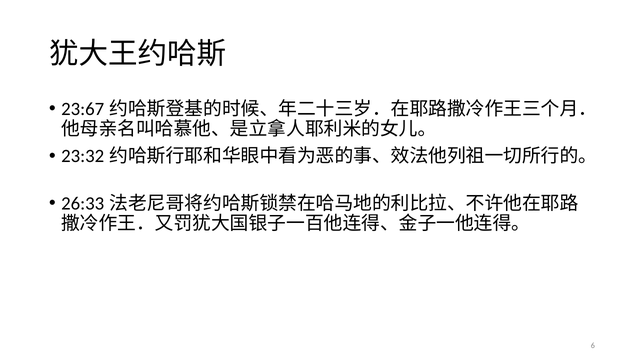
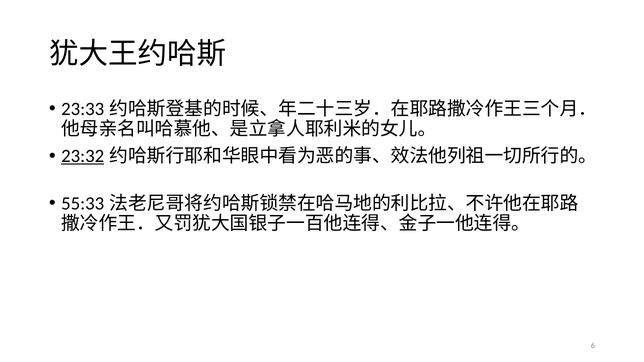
23:67: 23:67 -> 23:33 (83, 109)
23:32 underline: none -> present (83, 156)
26:33: 26:33 -> 55:33 (83, 203)
